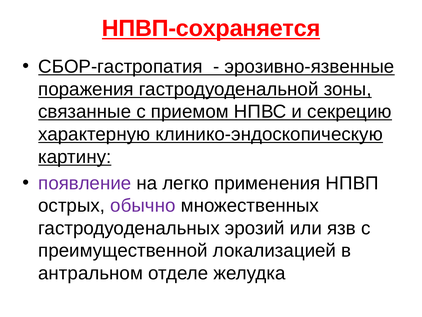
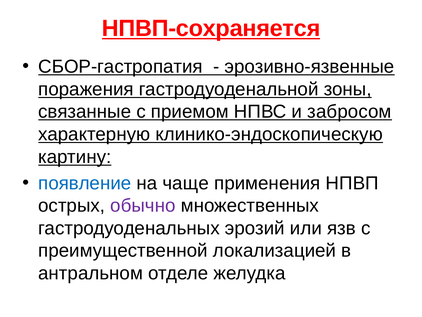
секрецию: секрецию -> забросом (349, 112)
появление colour: purple -> blue (85, 183)
легко: легко -> чаще (186, 183)
